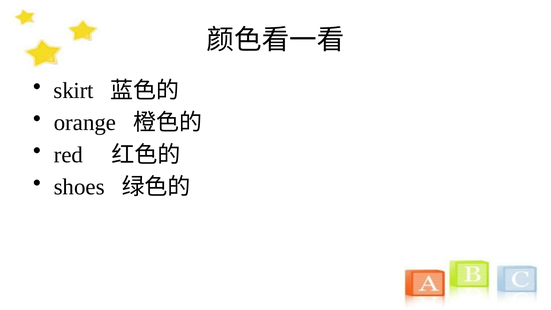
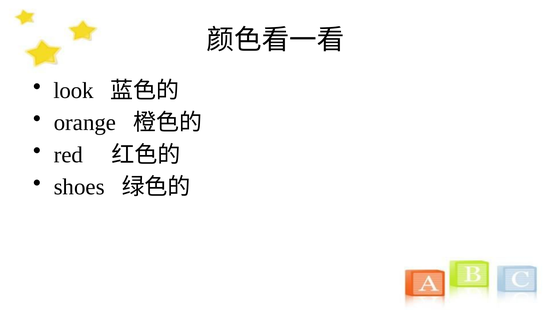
skirt: skirt -> look (74, 90)
